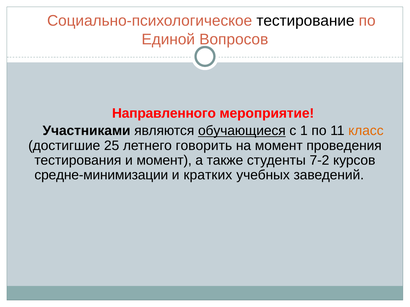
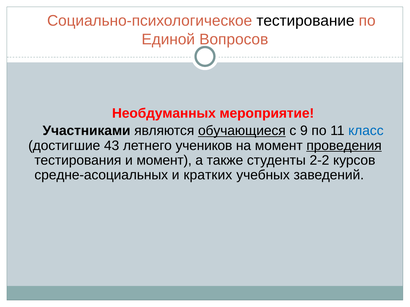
Направленного: Направленного -> Необдуманных (164, 114)
1: 1 -> 9 (304, 131)
класс colour: orange -> blue (366, 131)
25: 25 -> 43 (112, 146)
говорить: говорить -> учеников (204, 146)
проведения underline: none -> present (344, 146)
7-2: 7-2 -> 2-2 (319, 161)
средне-минимизации: средне-минимизации -> средне-асоциальных (101, 175)
